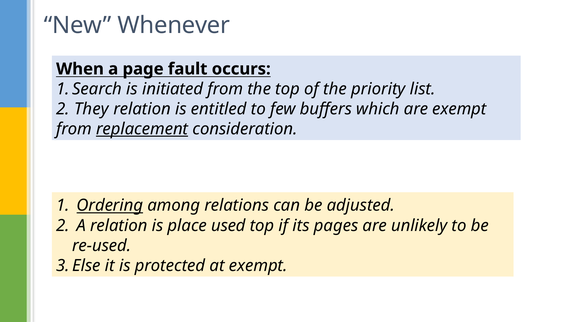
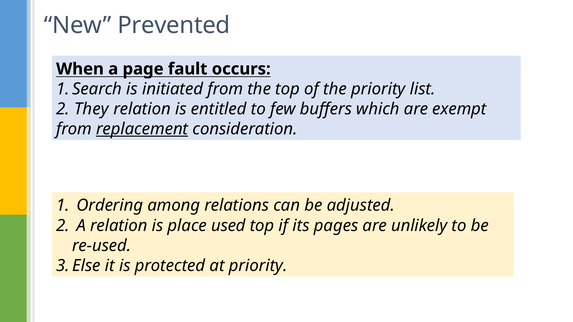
Whenever: Whenever -> Prevented (174, 25)
Ordering underline: present -> none (110, 206)
at exempt: exempt -> priority (258, 266)
